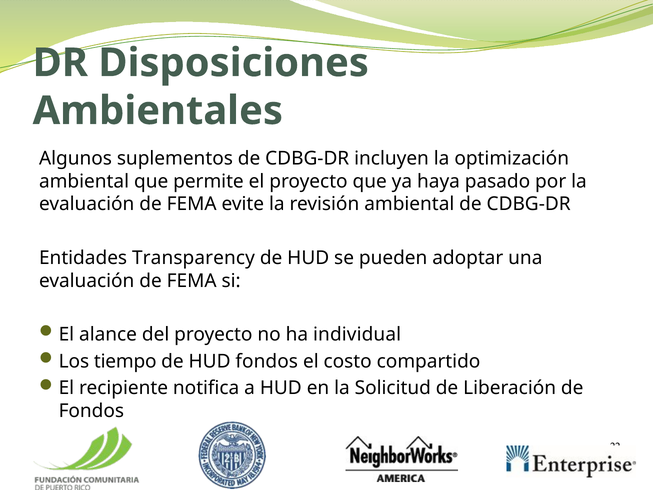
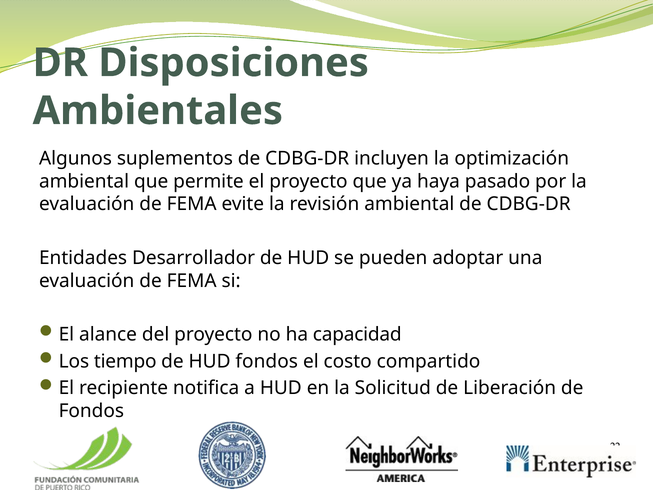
Transparency: Transparency -> Desarrollador (194, 258)
individual: individual -> capacidad (357, 334)
